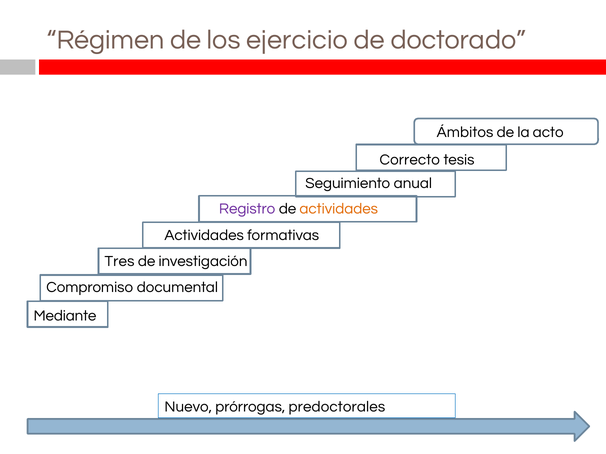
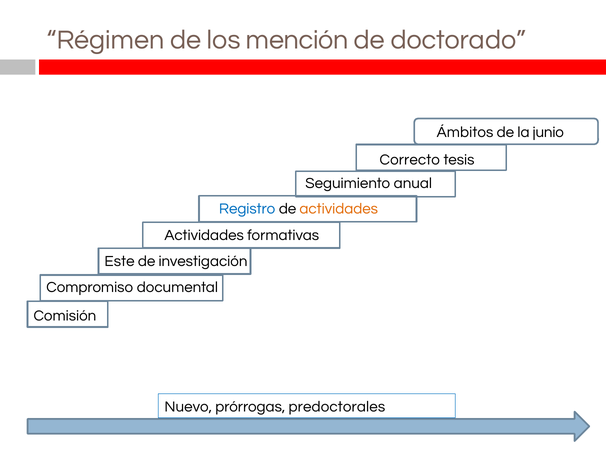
ejercicio: ejercicio -> mención (297, 40)
acto: acto -> junio (548, 132)
Registro colour: purple -> blue (247, 209)
Tres: Tres -> Este (120, 262)
Mediante: Mediante -> Comisión (65, 316)
